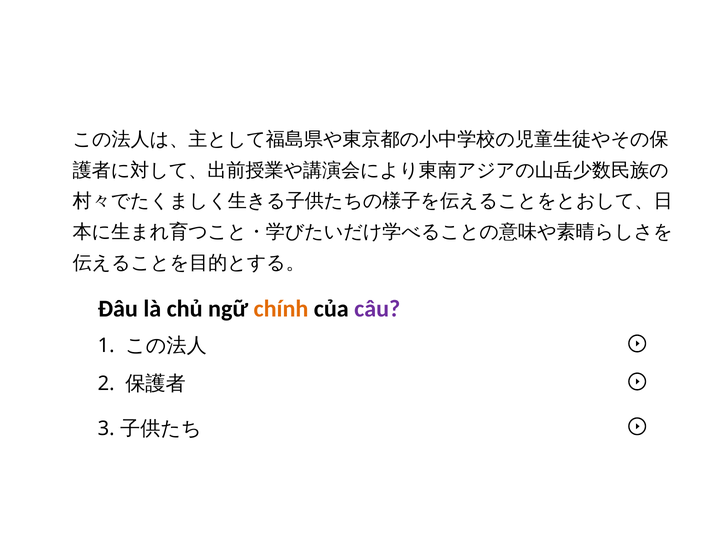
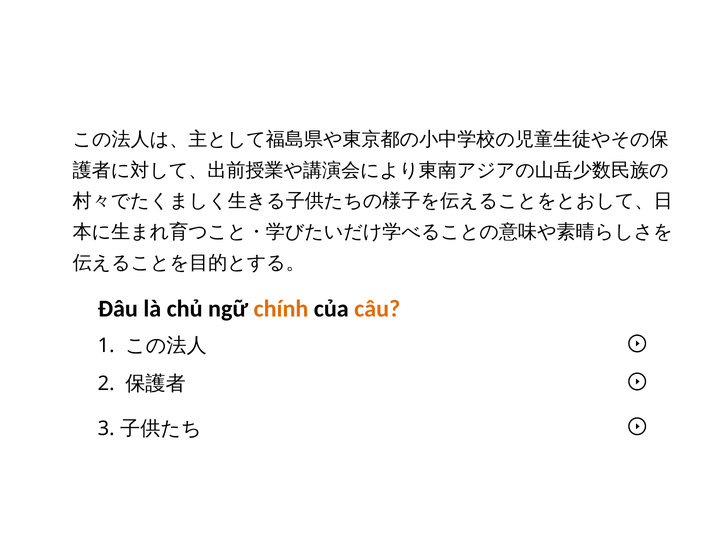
câu colour: purple -> orange (377, 309)
